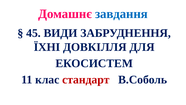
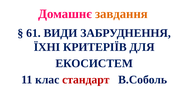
завдання colour: blue -> orange (121, 14)
45: 45 -> 61 (33, 33)
ДОВКІЛЛЯ: ДОВКІЛЛЯ -> КРИТЕРІЇВ (95, 47)
